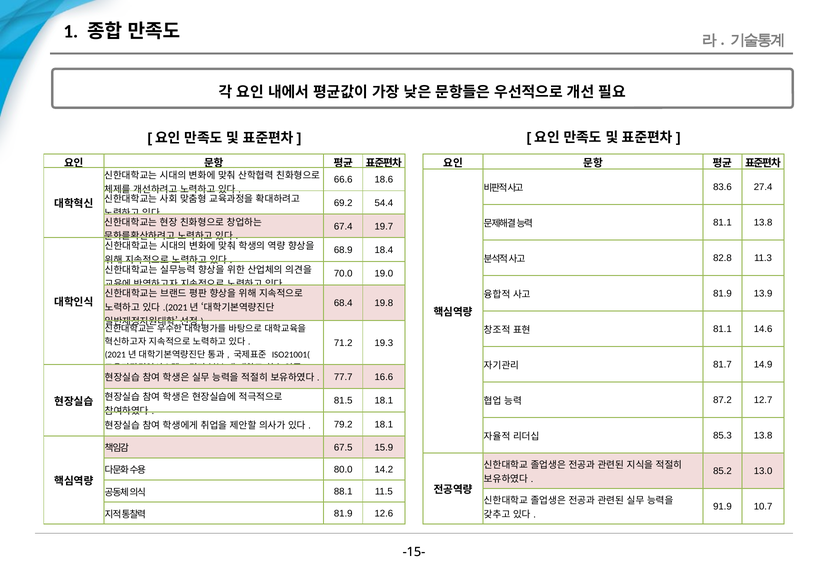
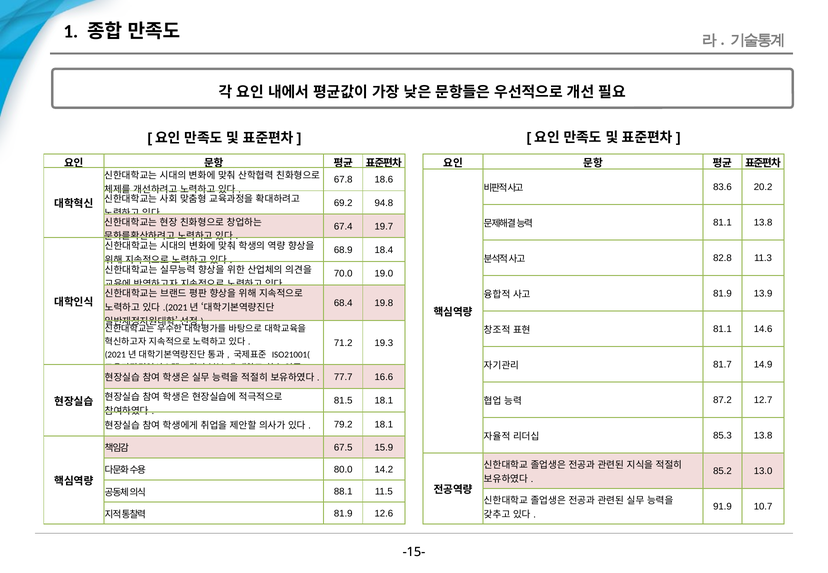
66.6: 66.6 -> 67.8 (343, 180)
27.4: 27.4 -> 20.2 (763, 187)
54.4: 54.4 -> 94.8 (384, 203)
